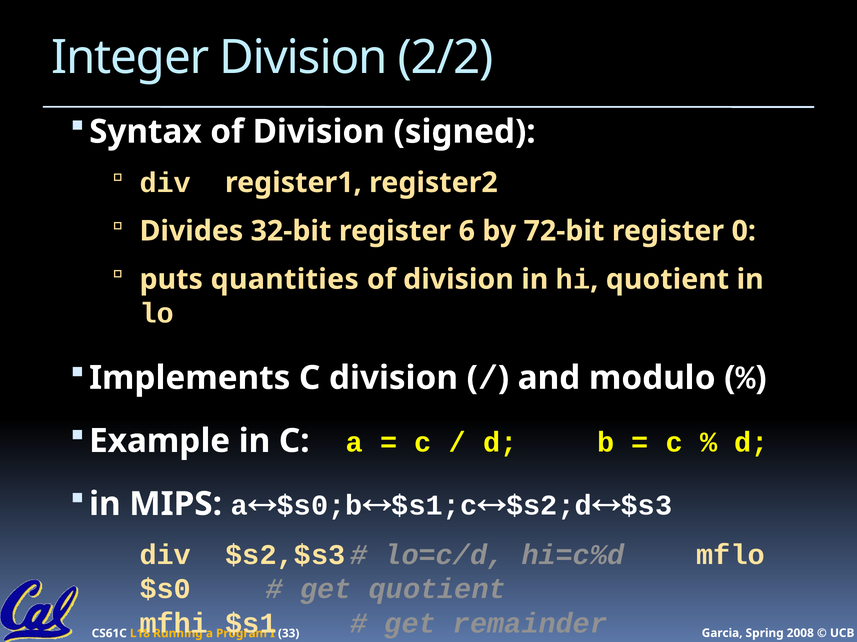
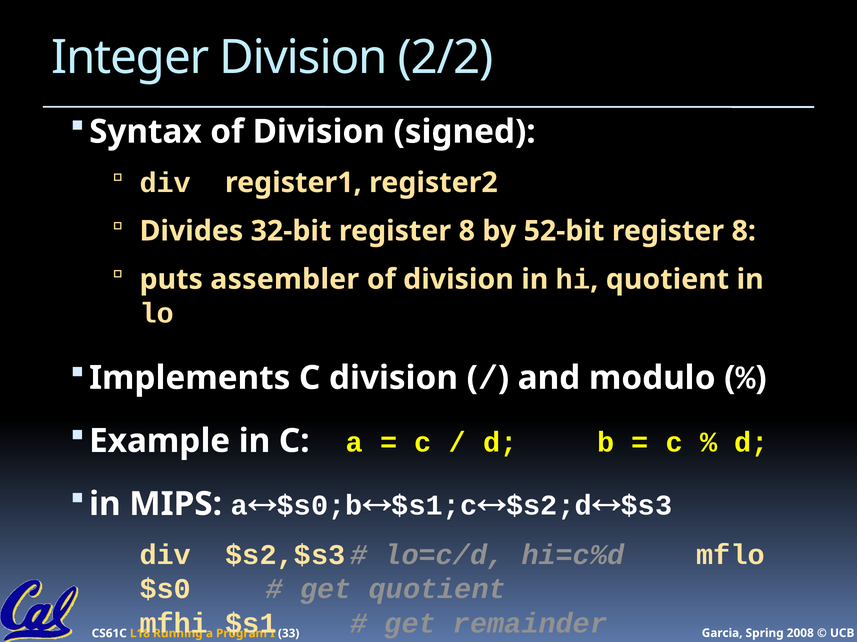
32-bit register 6: 6 -> 8 (467, 231)
72-bit: 72-bit -> 52-bit (564, 231)
0: 0 -> 8 (744, 231)
quantities: quantities -> assembler (285, 280)
